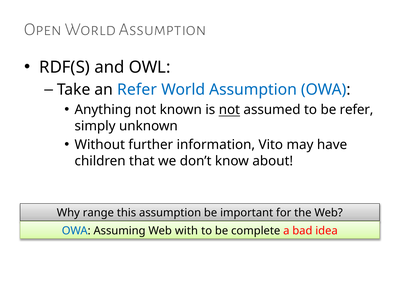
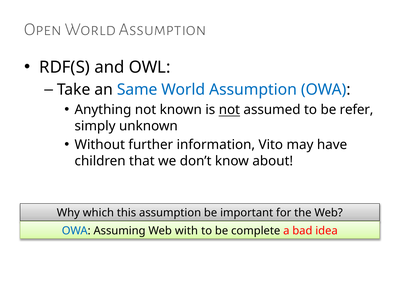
an Refer: Refer -> Same (137, 90)
range: range -> which (98, 212)
